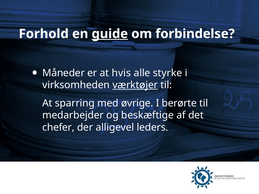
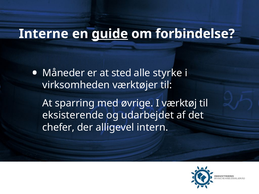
Forhold: Forhold -> Interne (44, 34)
hvis: hvis -> sted (121, 73)
værktøjer underline: present -> none (135, 85)
berørte: berørte -> værktøj (179, 103)
medarbejder: medarbejder -> eksisterende (73, 115)
beskæftige: beskæftige -> udarbejdet (148, 115)
leders: leders -> intern (152, 127)
